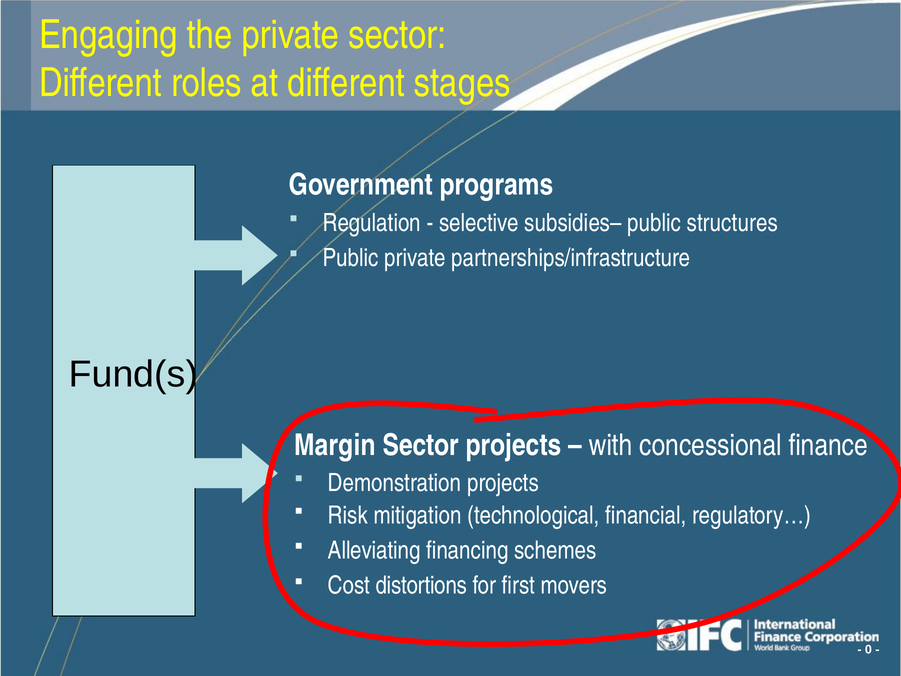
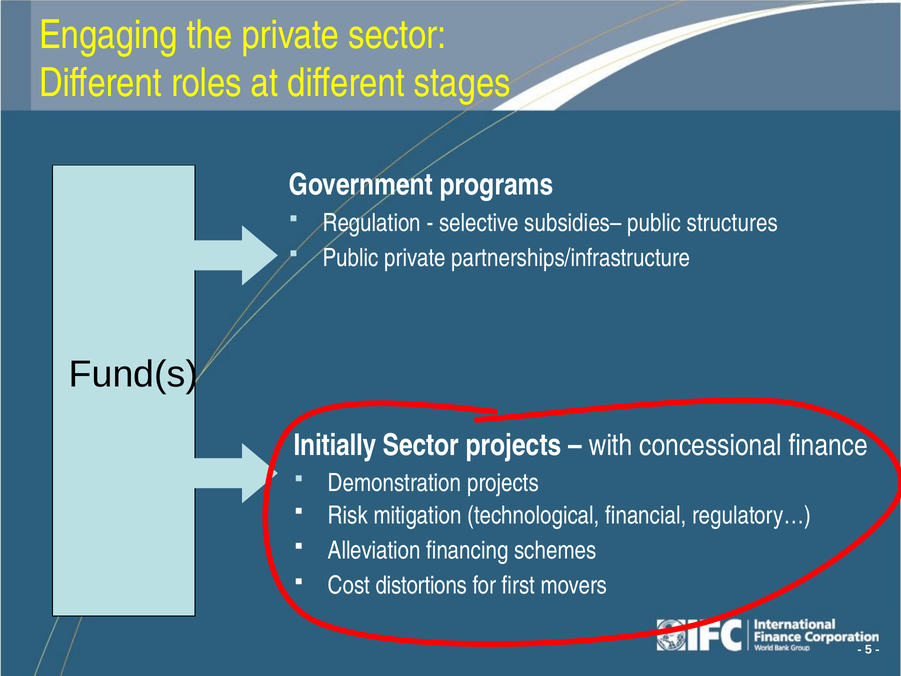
Margin: Margin -> Initially (335, 445)
Alleviating: Alleviating -> Alleviation (374, 550)
0: 0 -> 5 (868, 649)
